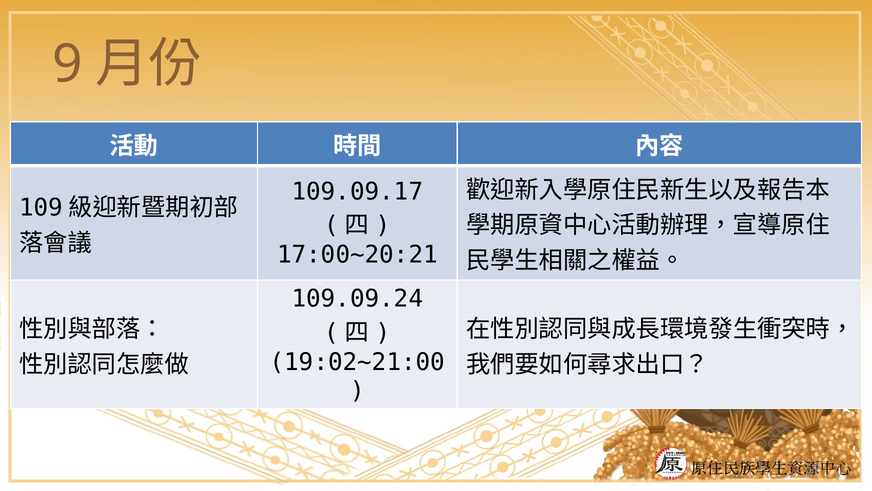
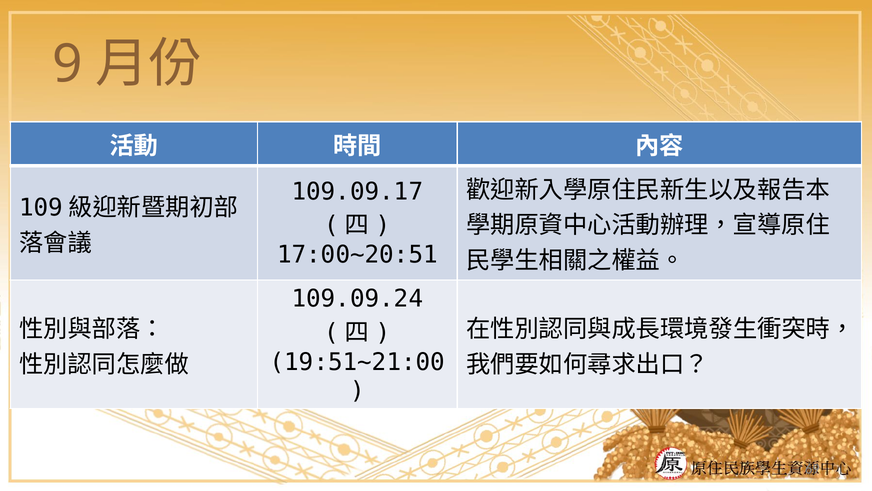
17:00~20:21: 17:00~20:21 -> 17:00~20:51 (357, 255)
19:02~21:00: 19:02~21:00 -> 19:51~21:00 (357, 362)
